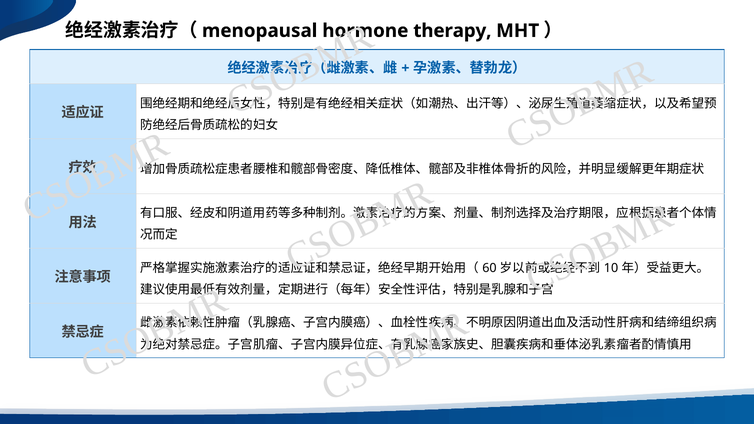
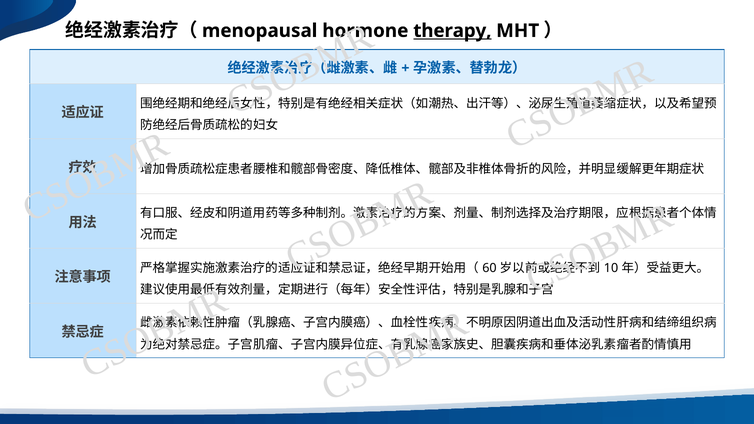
therapy underline: none -> present (452, 31)
